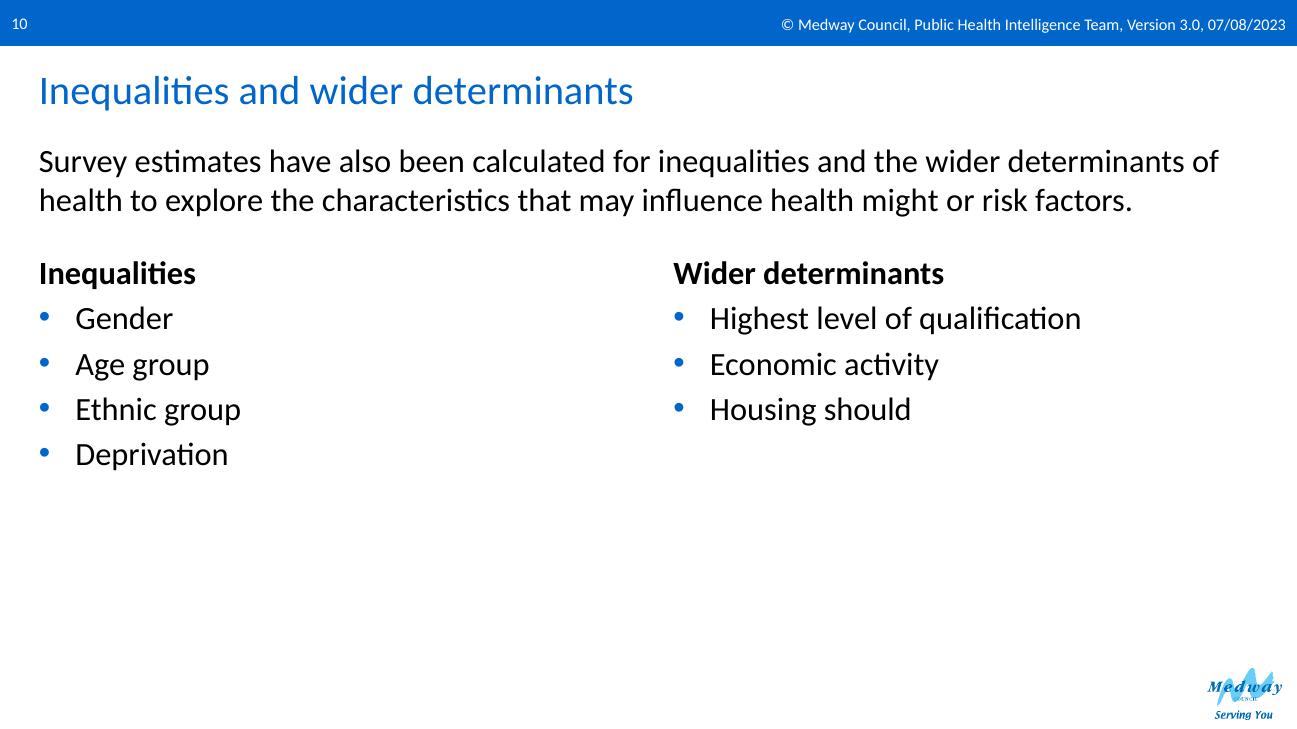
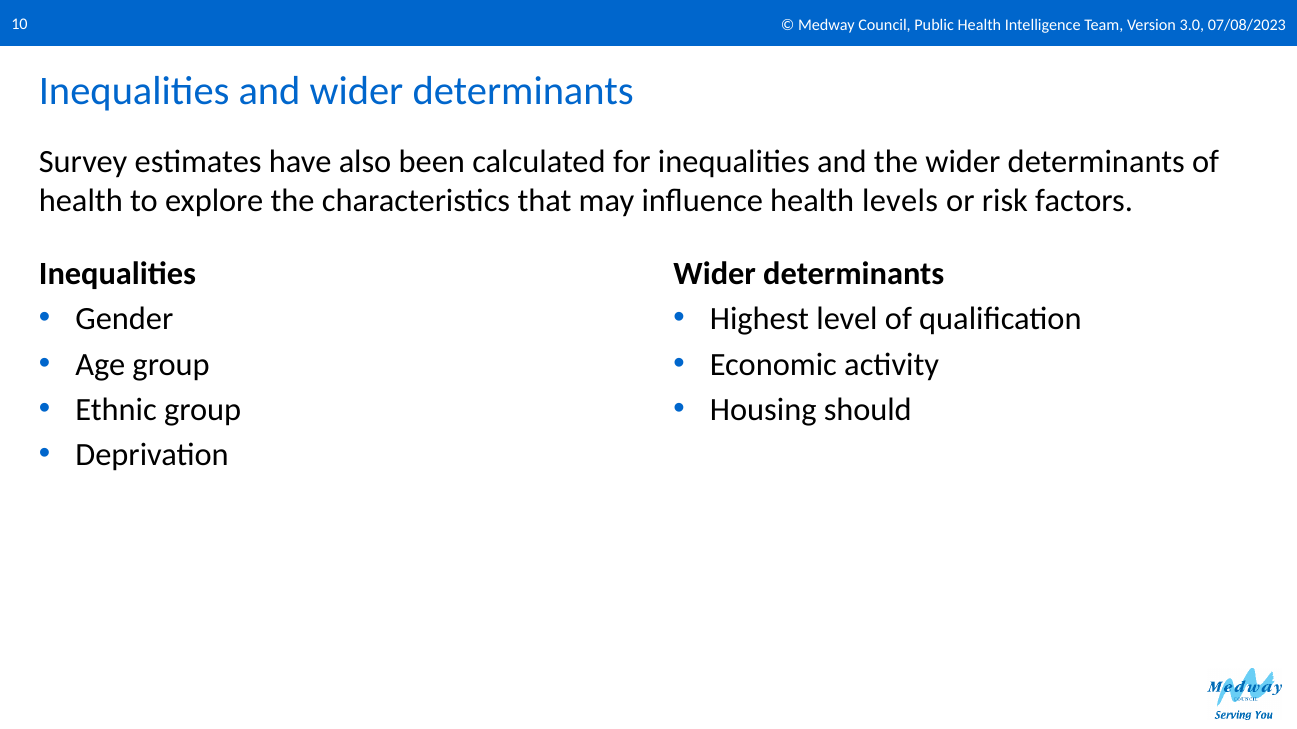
might: might -> levels (900, 201)
